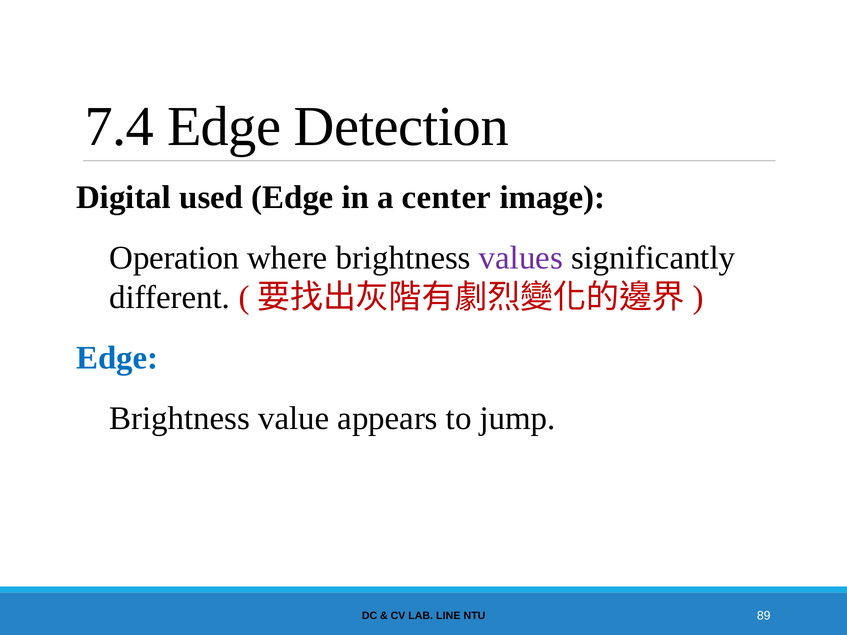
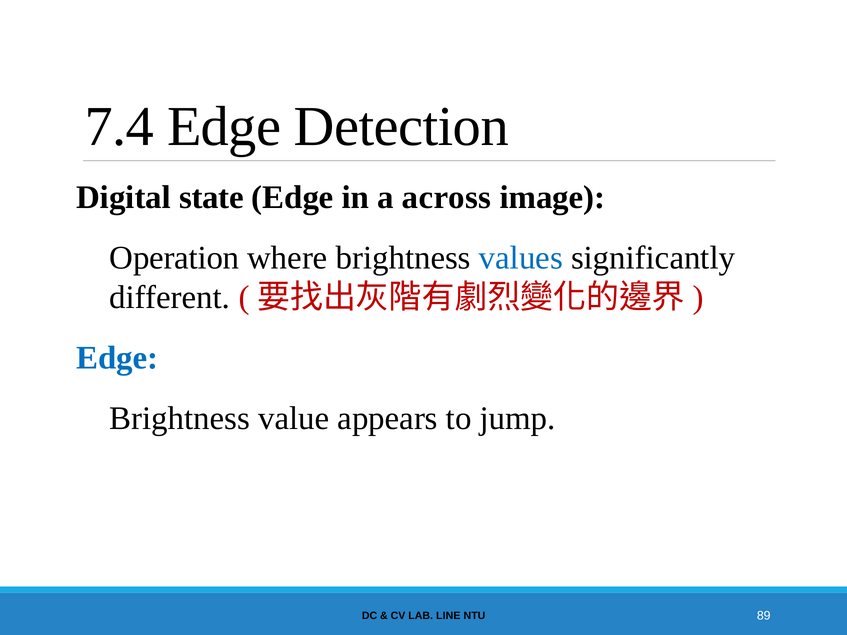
used: used -> state (211, 197)
center: center -> across (447, 197)
values colour: purple -> blue (521, 258)
